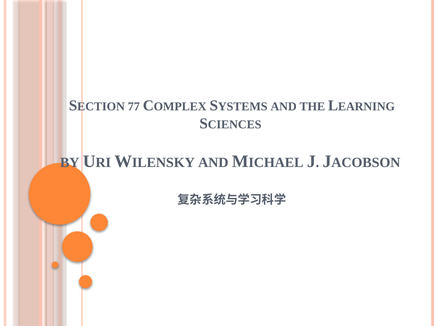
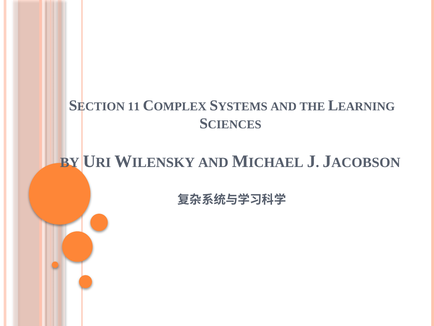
77: 77 -> 11 (134, 106)
